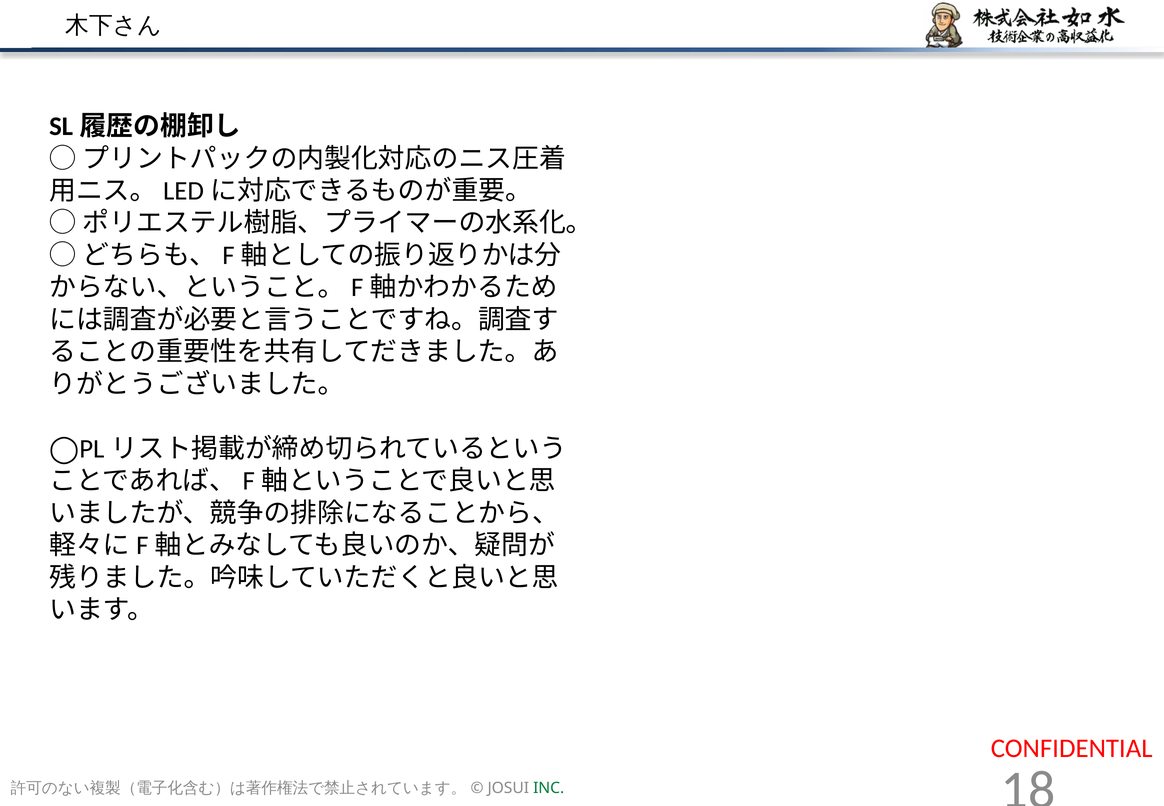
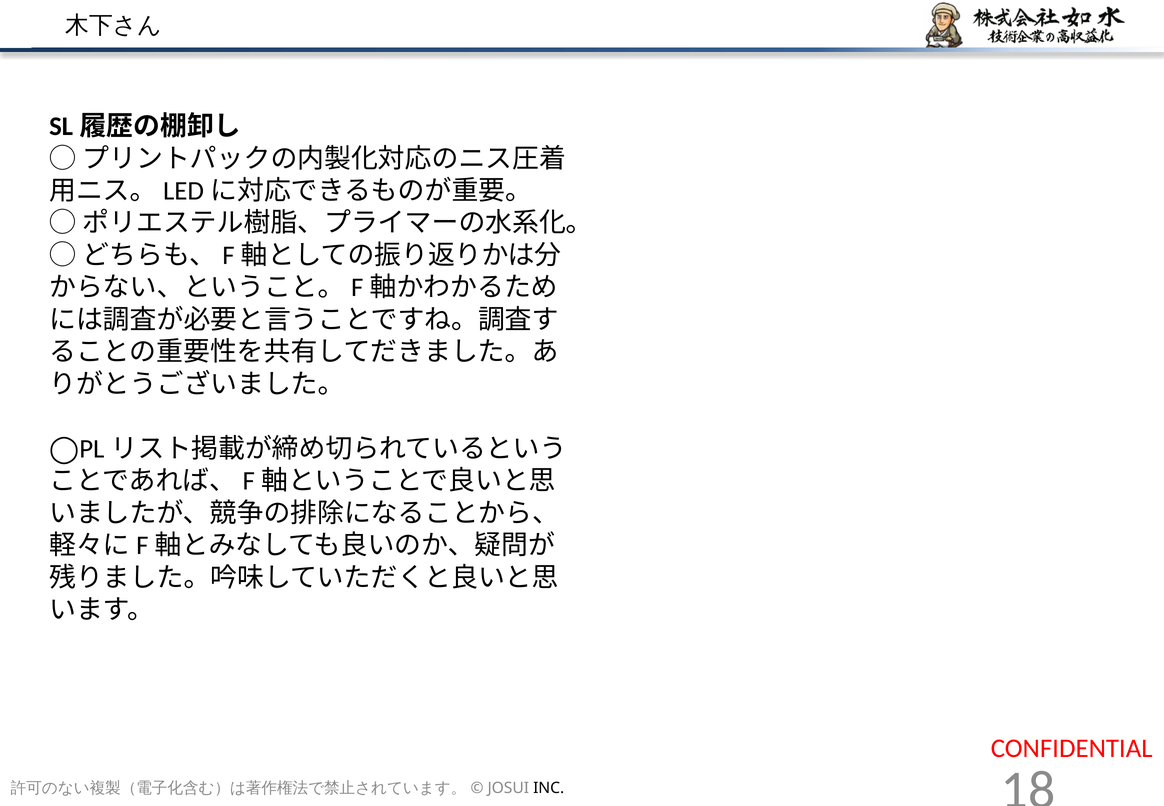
INC colour: green -> black (549, 788)
